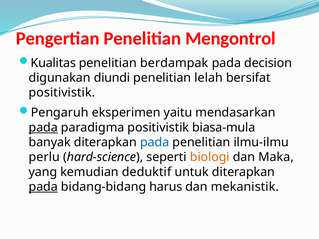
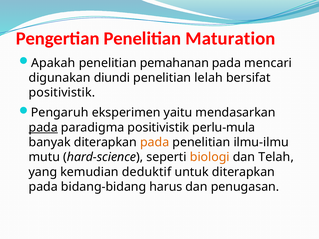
Mengontrol: Mengontrol -> Maturation (230, 39)
Kualitas: Kualitas -> Apakah (53, 63)
berdampak: berdampak -> pemahanan (174, 63)
decision: decision -> mencari (268, 63)
biasa-mula: biasa-mula -> perlu-mula (224, 128)
pada colour: blue -> orange (155, 142)
perlu: perlu -> mutu (44, 157)
Maka: Maka -> Telah (276, 157)
pada underline: present -> none (43, 187)
mekanistik: mekanistik -> penugasan (245, 187)
